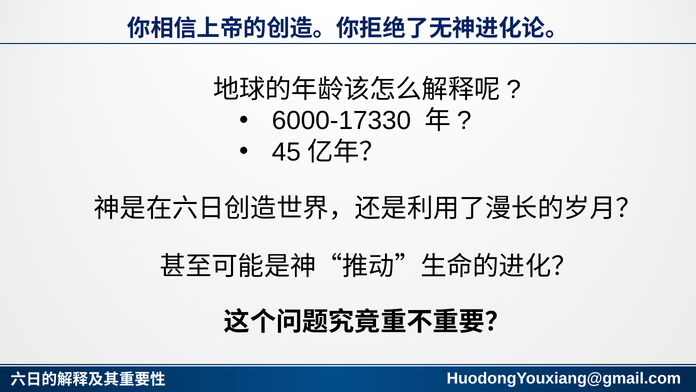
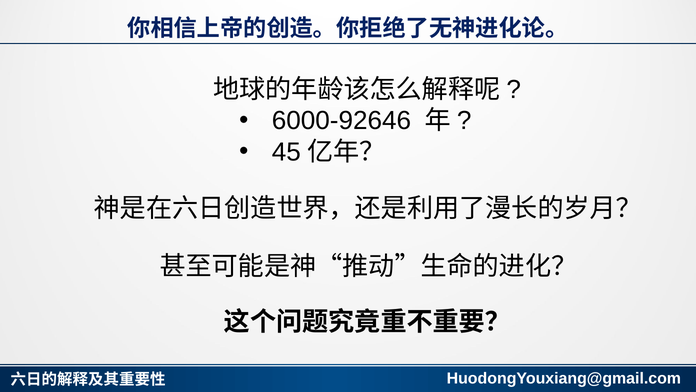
6000-17330: 6000-17330 -> 6000-92646 (341, 121)
